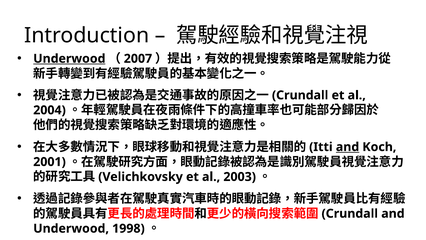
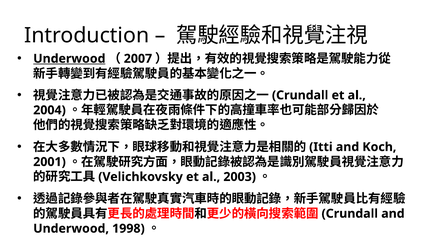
and underline: present -> none (348, 147)
